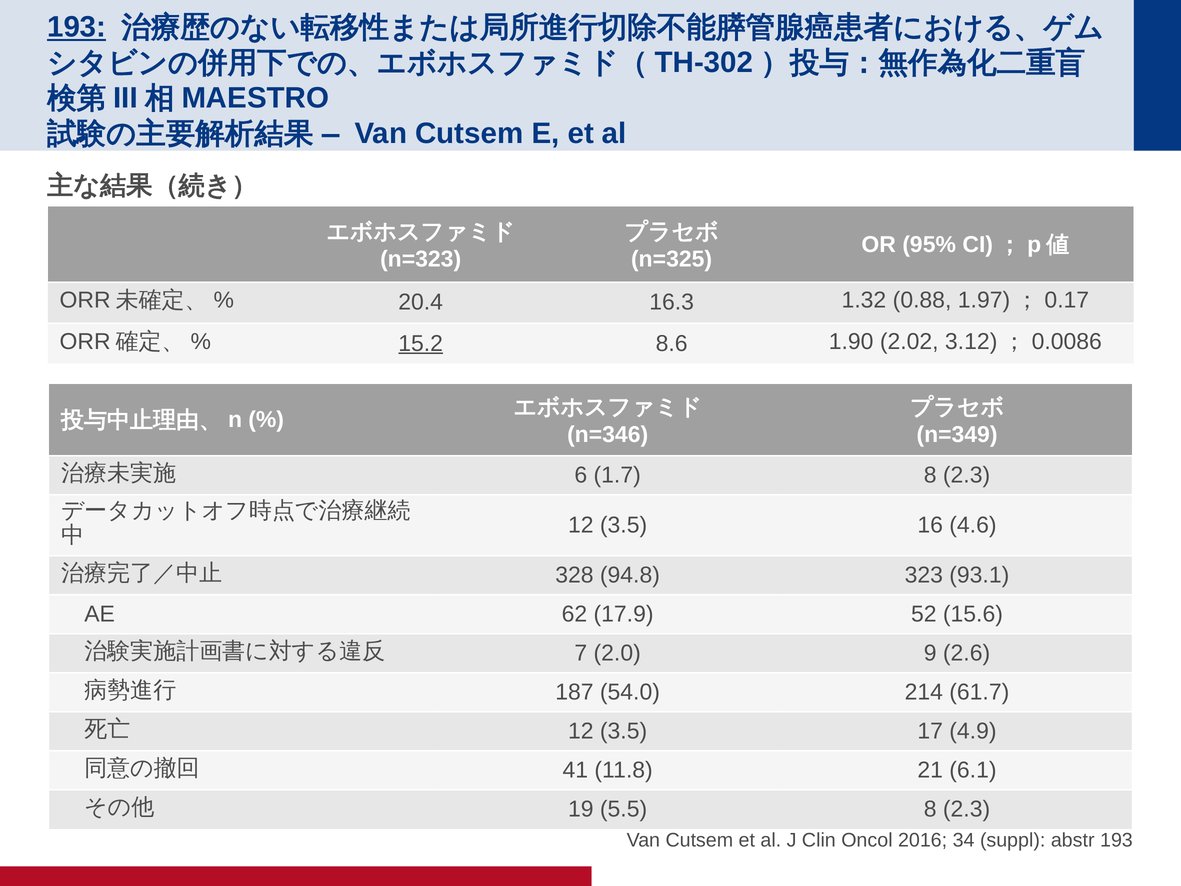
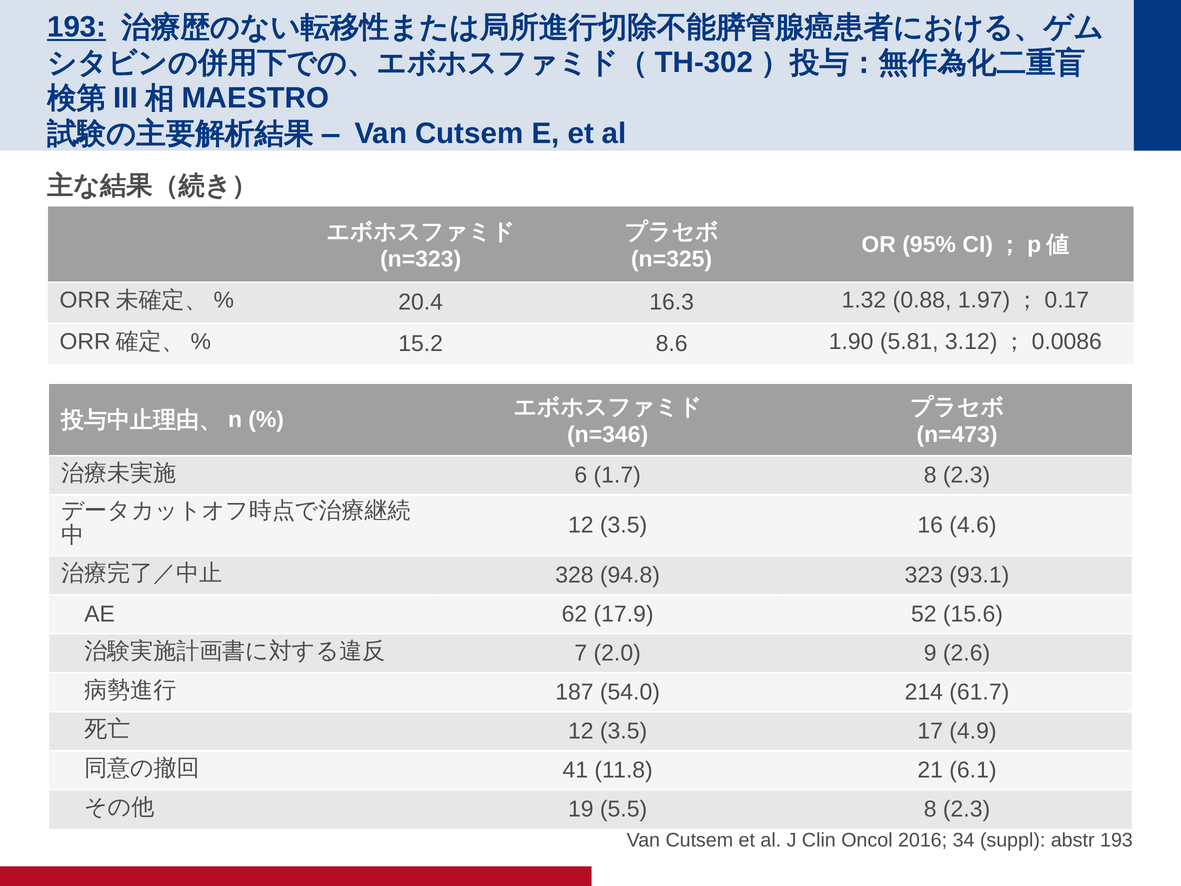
15.2 underline: present -> none (421, 343)
2.02: 2.02 -> 5.81 (909, 341)
n=349: n=349 -> n=473 (957, 435)
